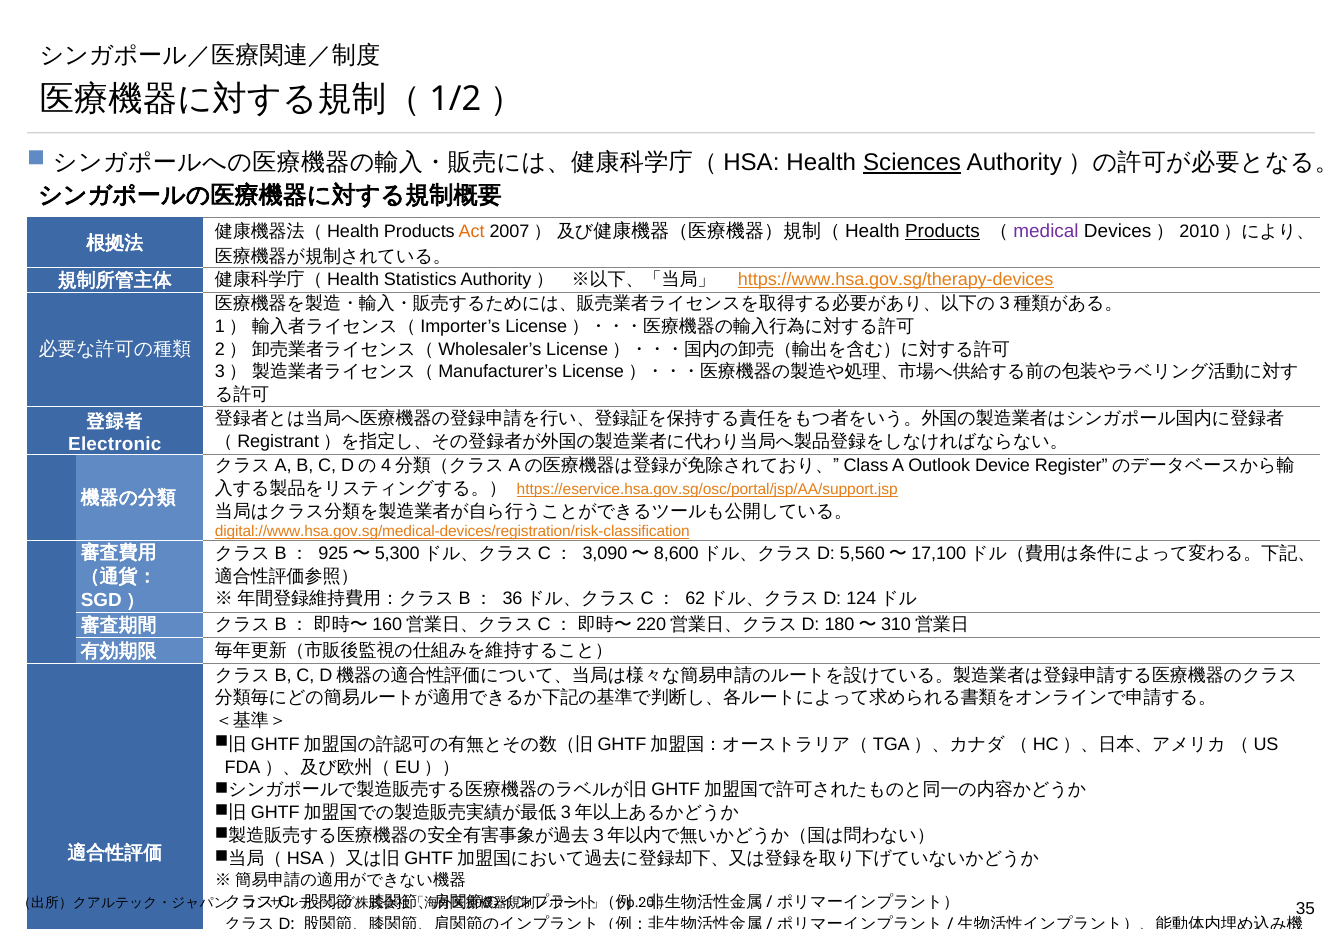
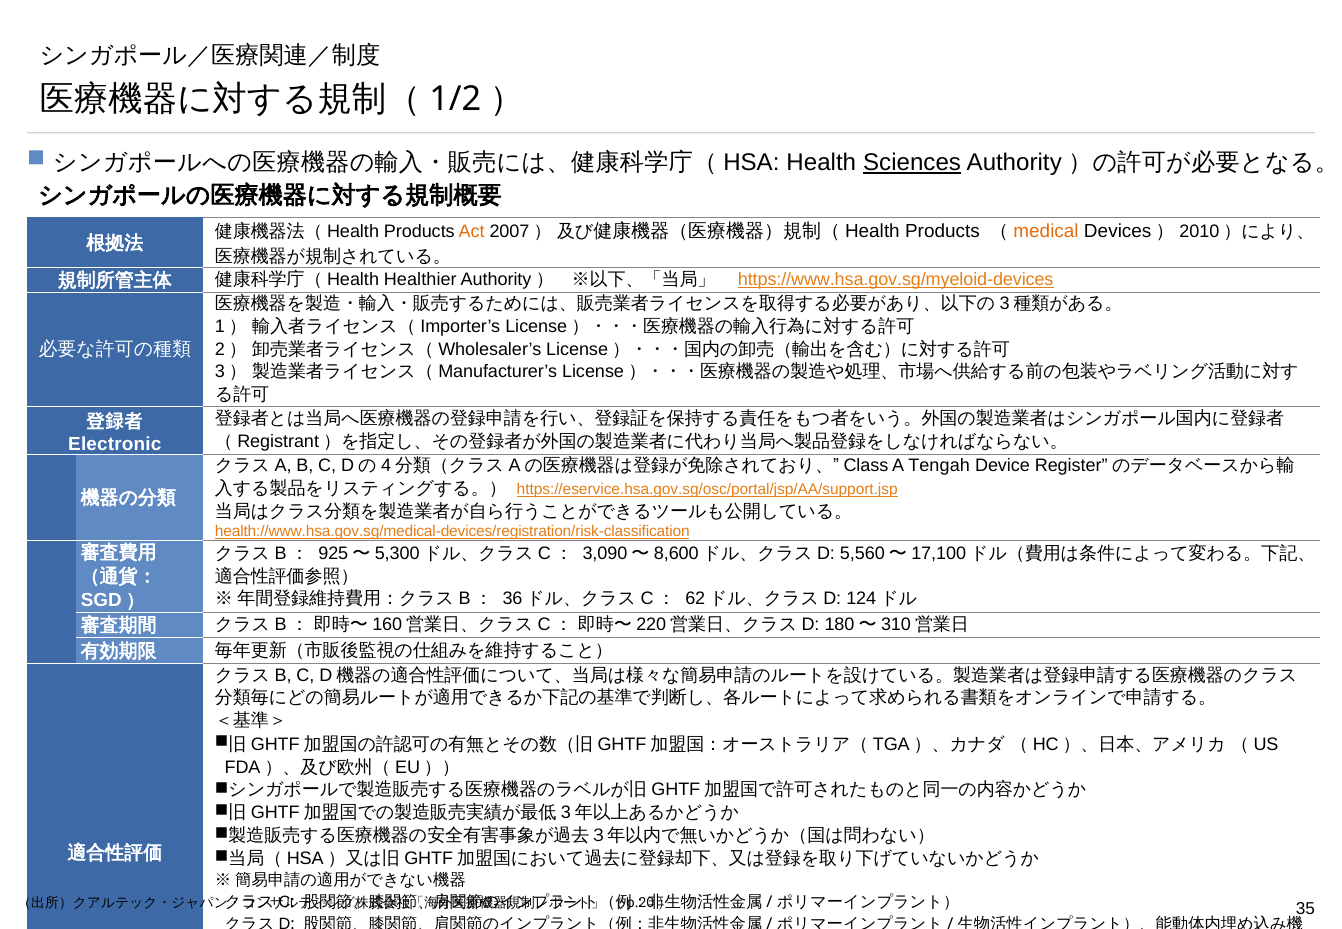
Products underline: present -> none (942, 231)
medical colour: purple -> orange (1046, 231)
Statistics: Statistics -> Healthier (420, 280)
https://www.hsa.gov.sg/therapy-devices: https://www.hsa.gov.sg/therapy-devices -> https://www.hsa.gov.sg/myeloid-devices (896, 280)
Outlook: Outlook -> Tengah (939, 466)
digital://www.hsa.gov.sg/medical-devices/registration/risk-classification: digital://www.hsa.gov.sg/medical-devices/registration/risk-classification -> health://www.hsa.gov.sg/medical-devices/registration/risk-classification (452, 532)
